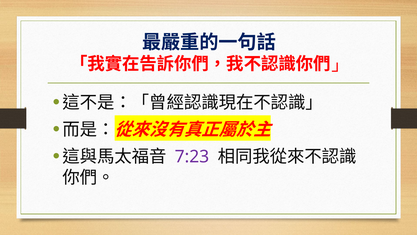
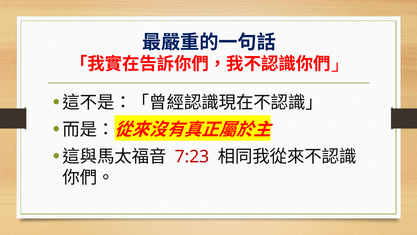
7:23 colour: purple -> red (192, 157)
